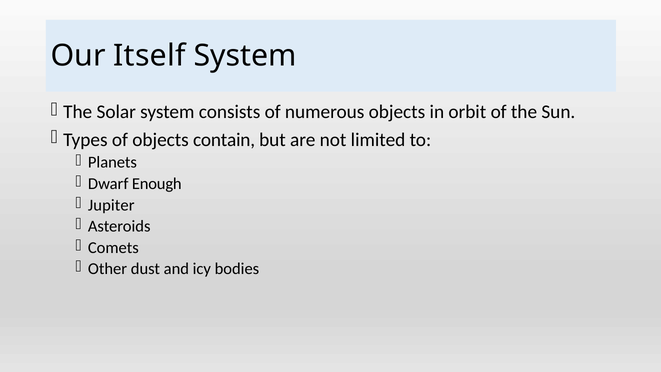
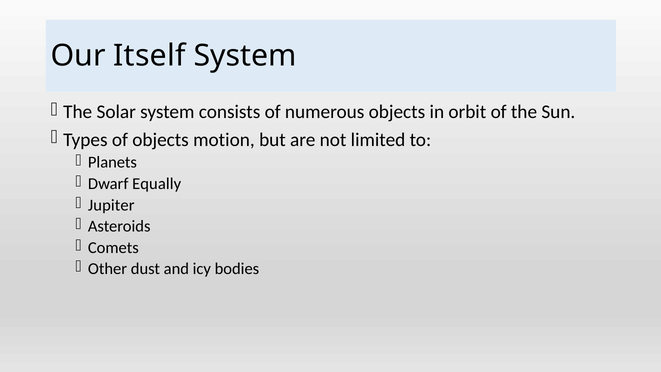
contain: contain -> motion (224, 140)
Enough: Enough -> Equally (157, 184)
